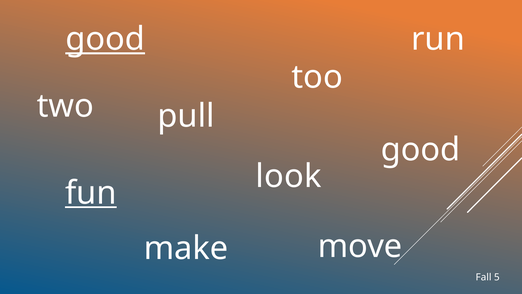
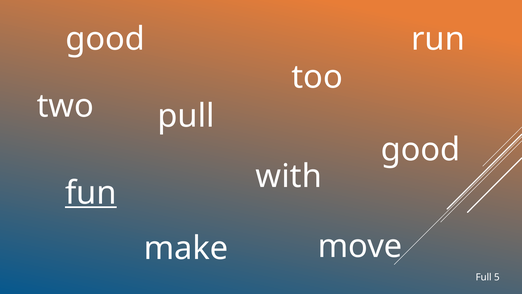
good underline: present -> none (105, 39)
look: look -> with (289, 176)
Fall: Fall -> Full (484, 277)
